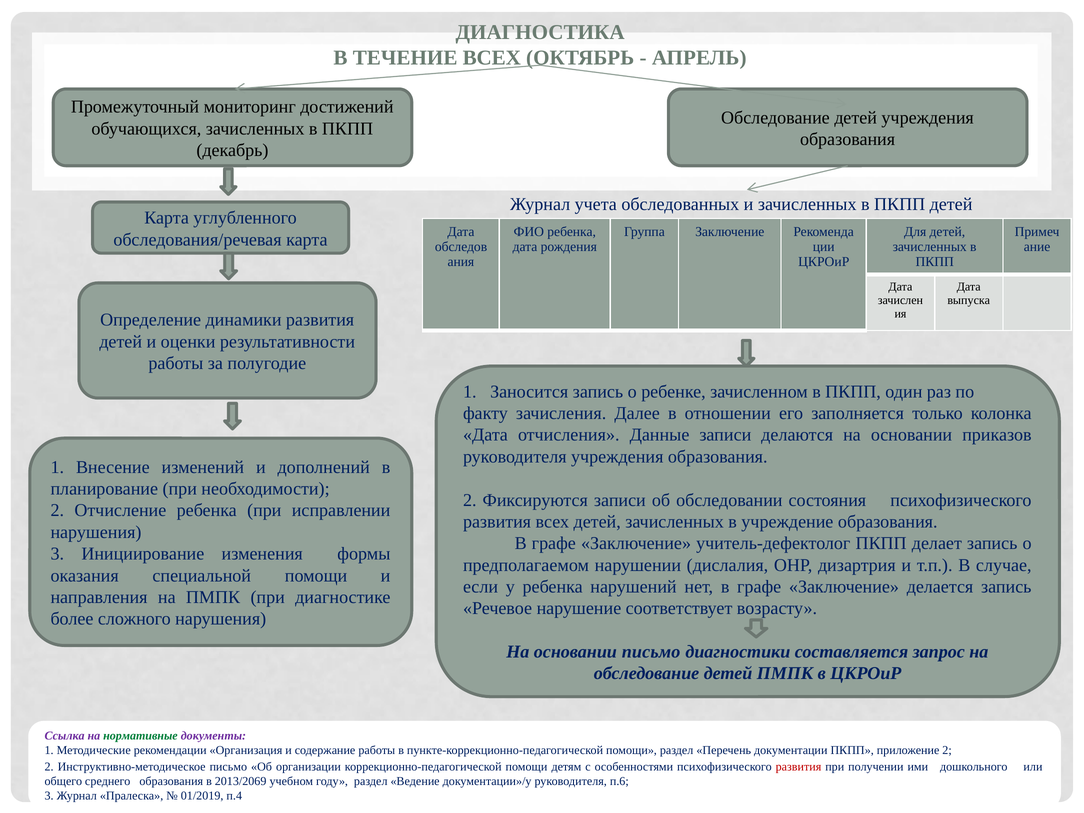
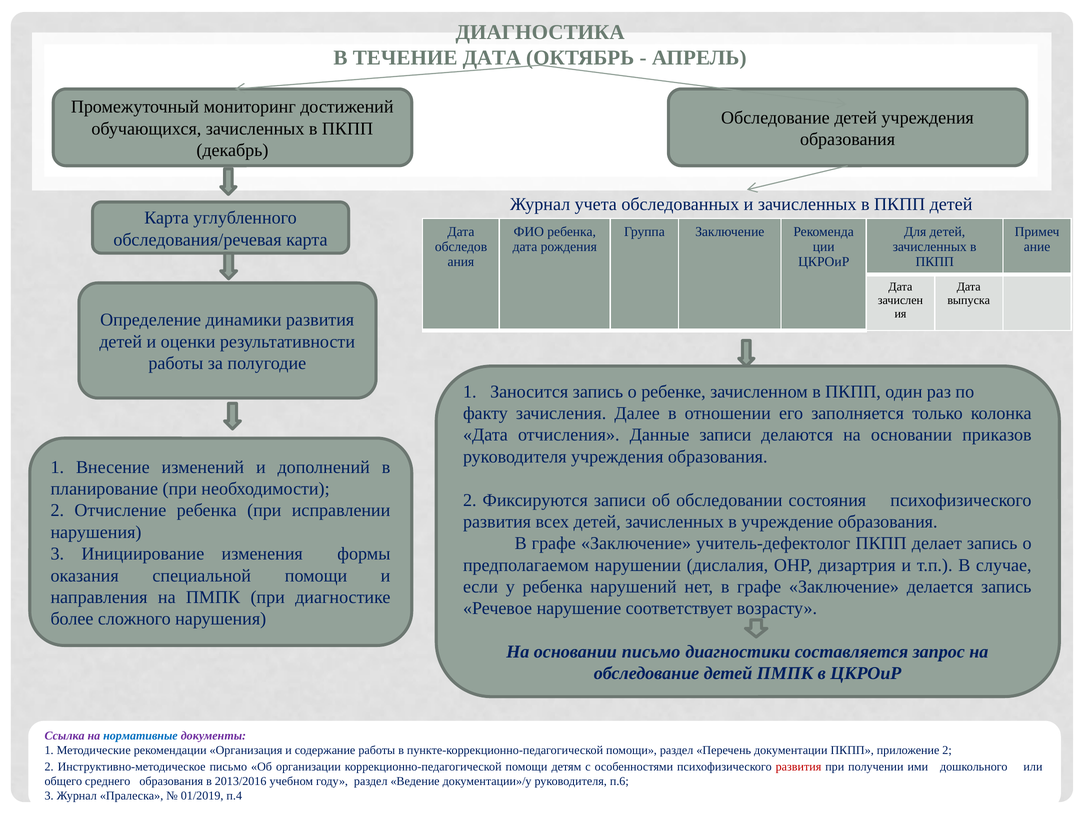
ТЕЧЕНИЕ ВСЕХ: ВСЕХ -> ДАТА (492, 58)
нормативные colour: green -> blue (140, 736)
2013/2069: 2013/2069 -> 2013/2016 (241, 781)
